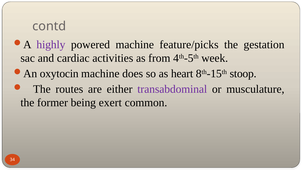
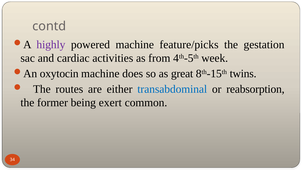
heart: heart -> great (182, 74)
stoop: stoop -> twins (243, 74)
transabdominal colour: purple -> blue (172, 89)
musculature: musculature -> reabsorption (255, 89)
